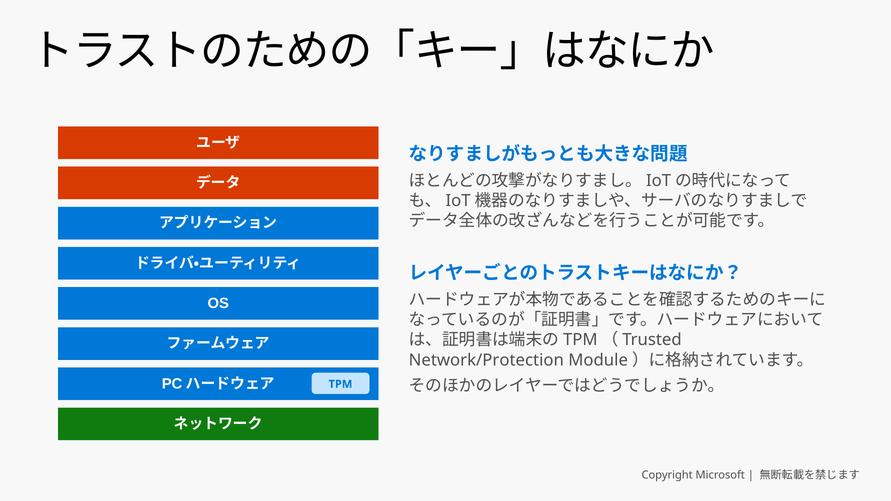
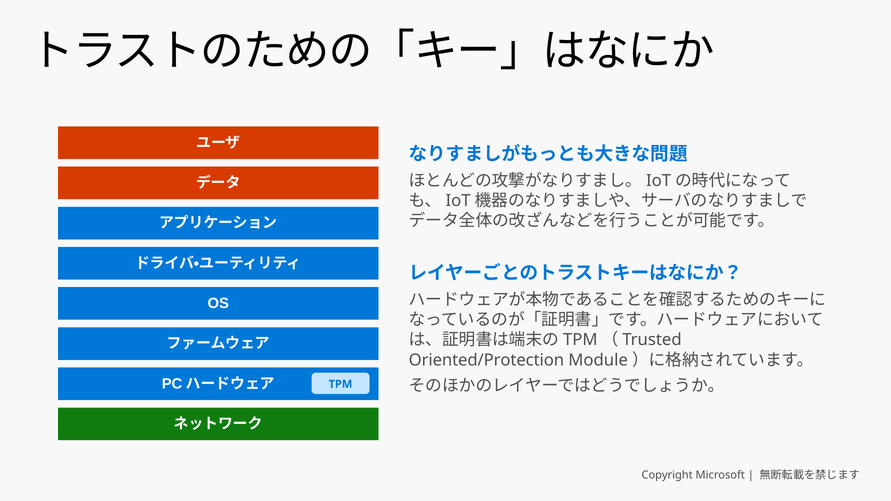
Network/Protection: Network/Protection -> Oriented/Protection (486, 360)
